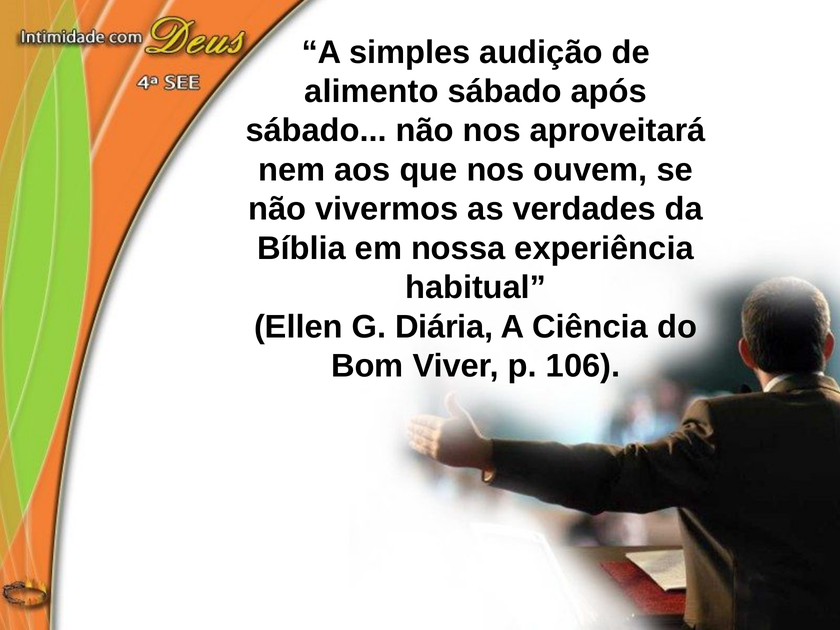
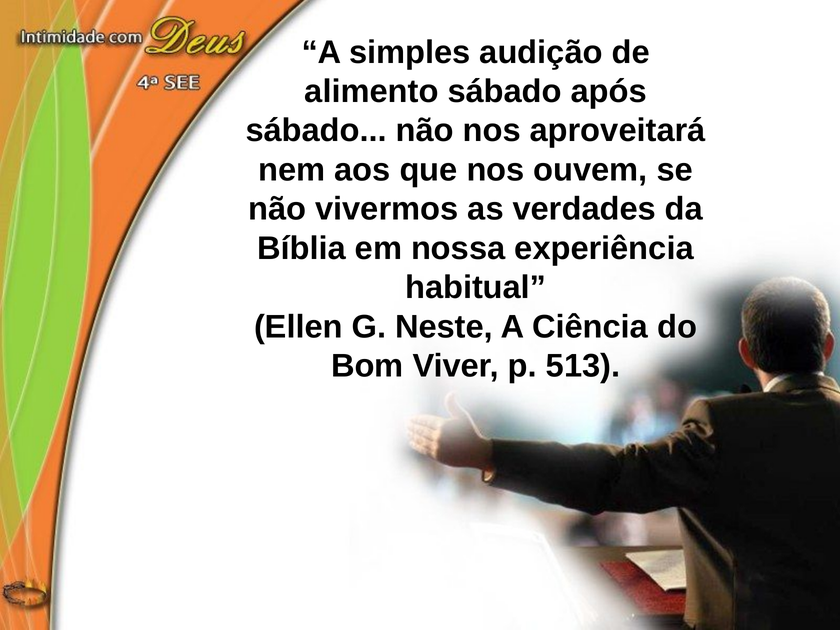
Diária: Diária -> Neste (444, 327)
106: 106 -> 513 (583, 366)
